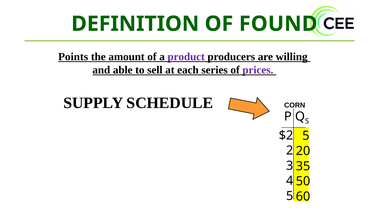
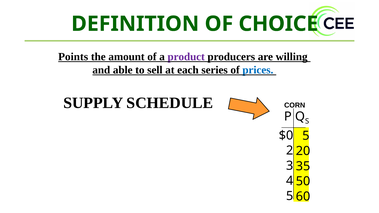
FOUND: FOUND -> CHOICE (278, 24)
prices colour: purple -> blue (258, 70)
$2: $2 -> $0 (286, 135)
